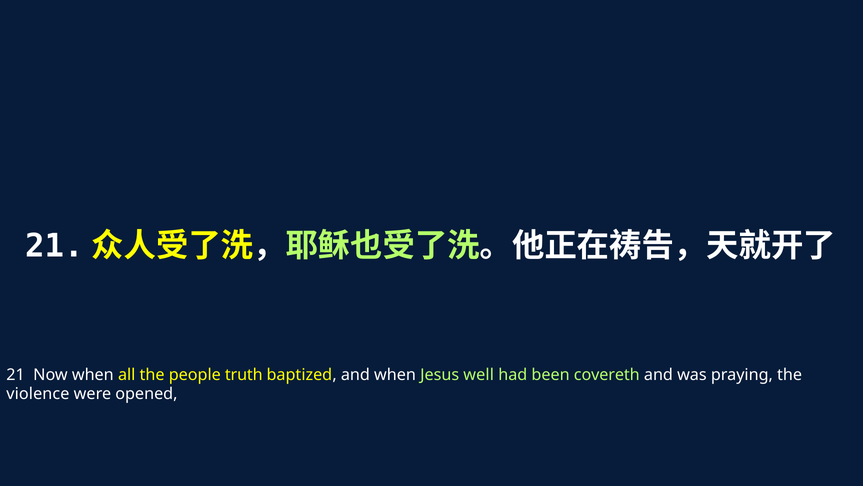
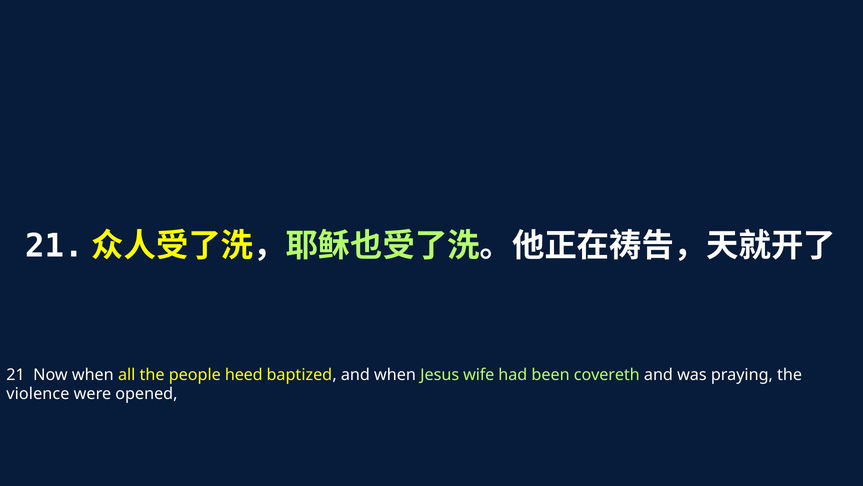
truth: truth -> heed (244, 374)
well: well -> wife (479, 374)
